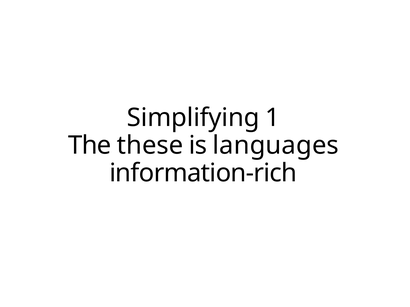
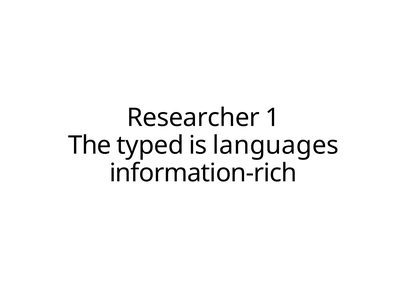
Simplifying: Simplifying -> Researcher (193, 118)
these: these -> typed (150, 146)
